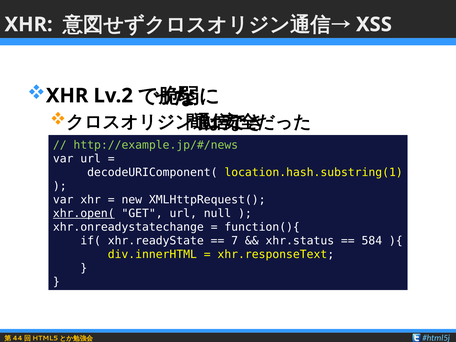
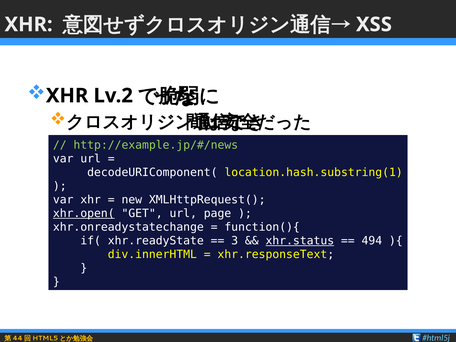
null: null -> page (217, 213)
7: 7 -> 3 (235, 241)
xhr.status underline: none -> present (300, 241)
584: 584 -> 494 (372, 241)
